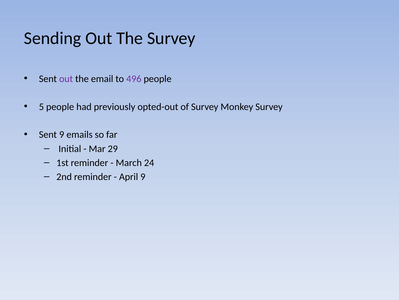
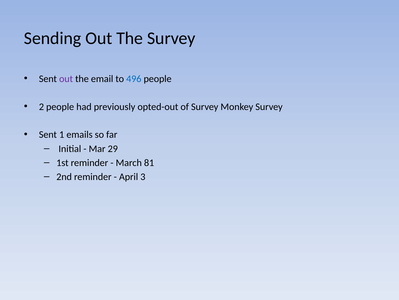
496 colour: purple -> blue (134, 79)
5: 5 -> 2 (41, 106)
Sent 9: 9 -> 1 (62, 134)
24: 24 -> 81 (149, 162)
April 9: 9 -> 3 (143, 176)
